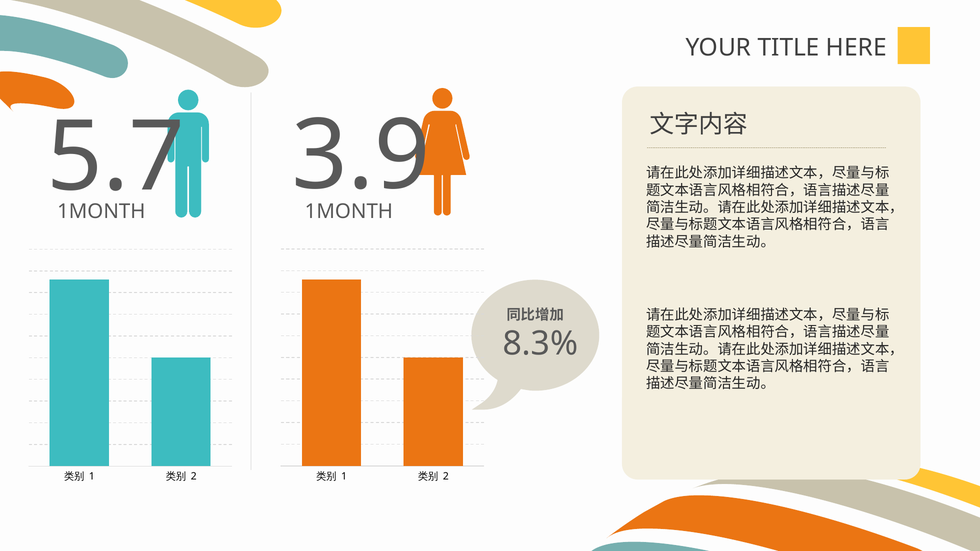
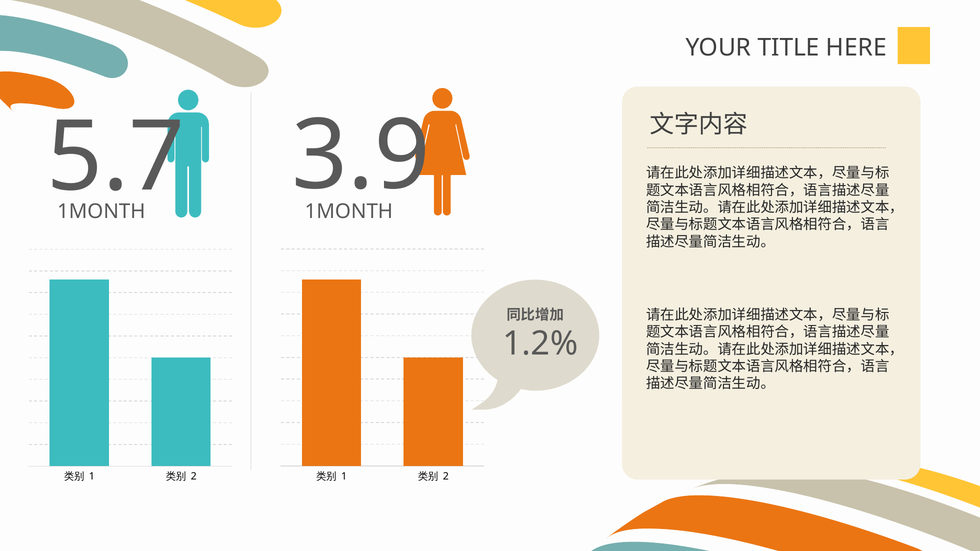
8.3%: 8.3% -> 1.2% (540, 344)
